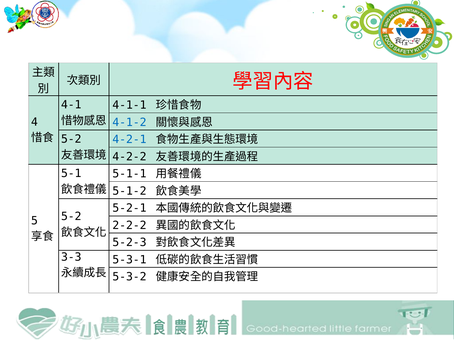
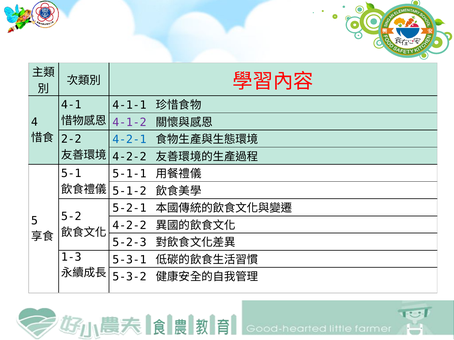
4-1-2 colour: blue -> purple (129, 122)
5-2: 5-2 -> 2-2 (71, 139)
2-2-2: 2-2-2 -> 4-2-2 (129, 226)
3-3: 3-3 -> 1-3 (71, 257)
